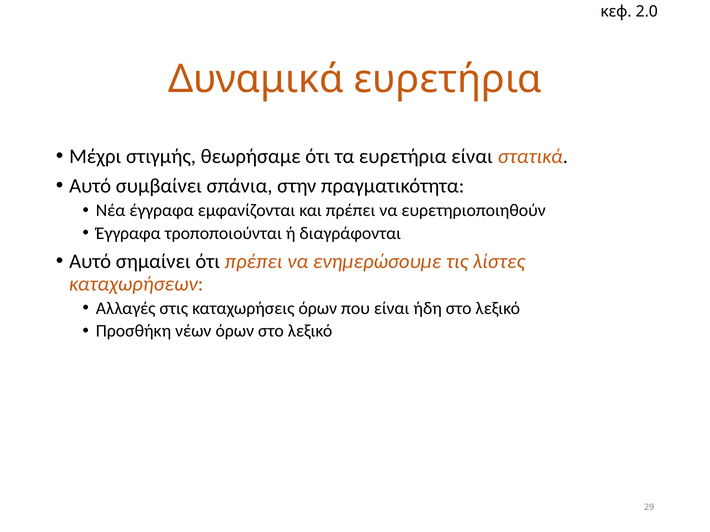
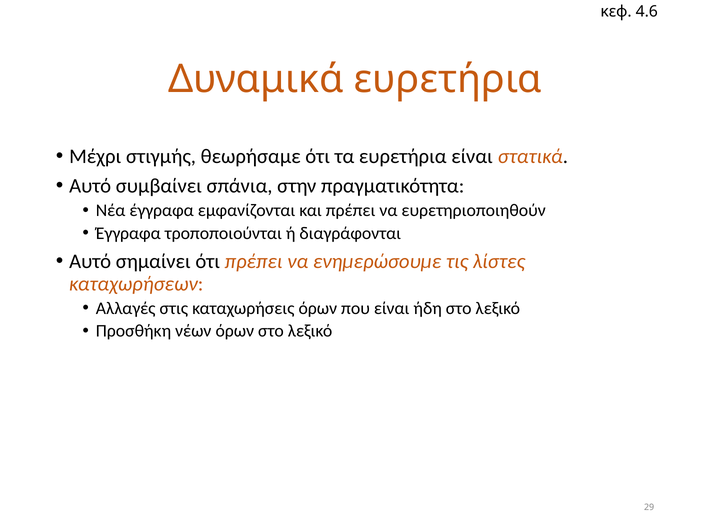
2.0: 2.0 -> 4.6 (647, 12)
